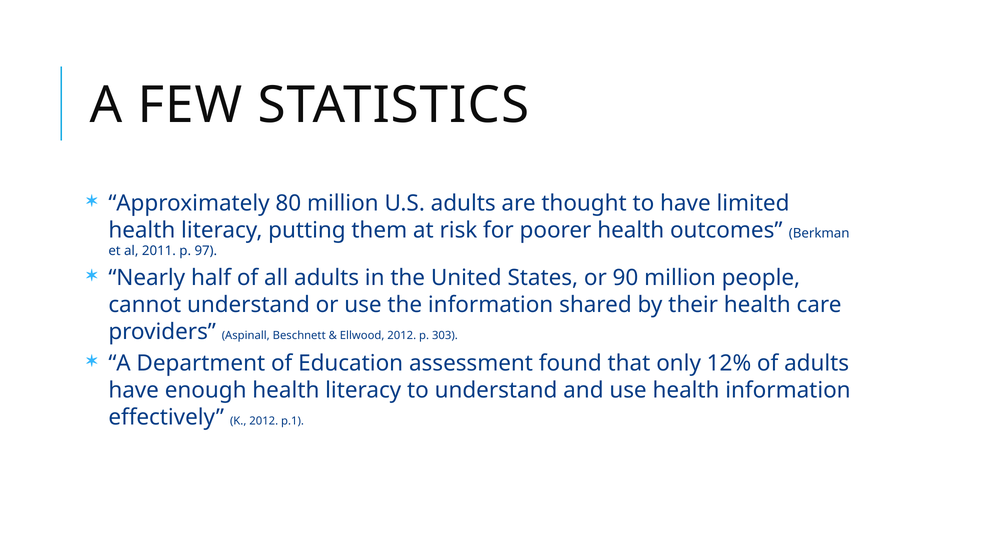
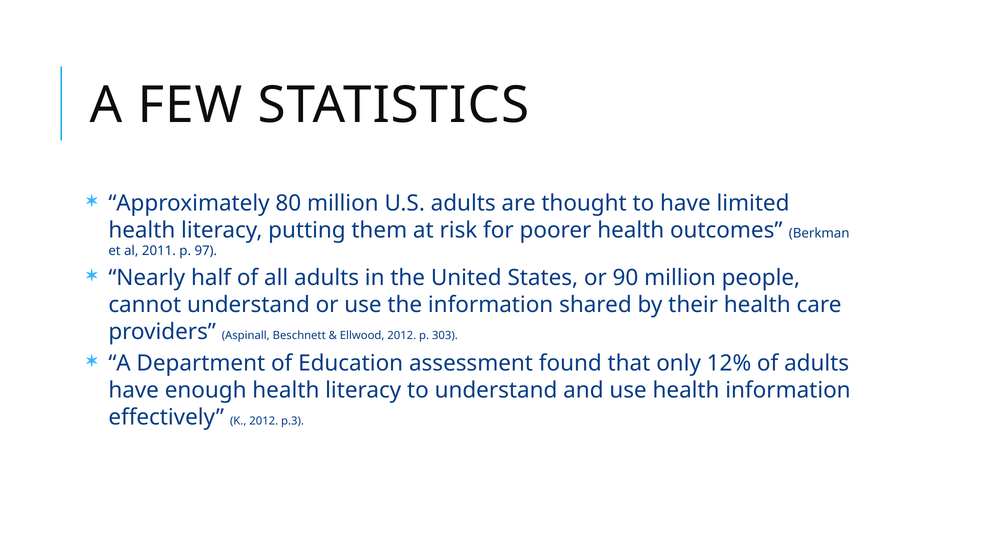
p.1: p.1 -> p.3 (292, 421)
